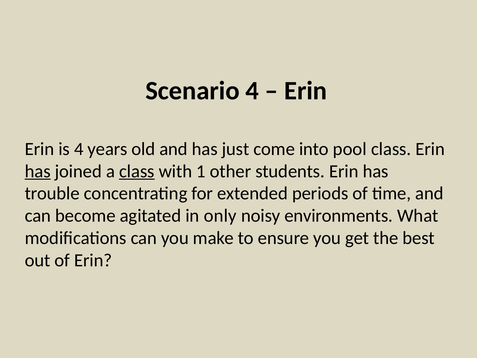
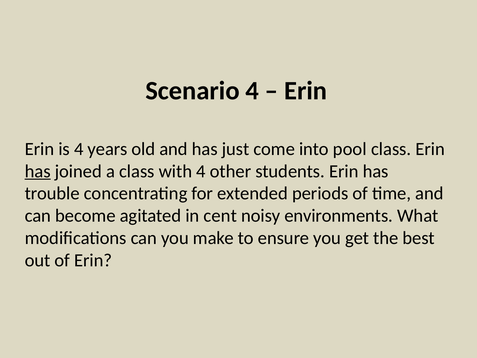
class underline: present -> none (137, 171)
with 1: 1 -> 4 (201, 171)
only: only -> cent (220, 216)
